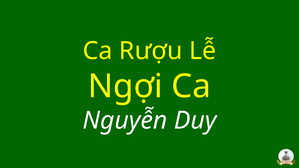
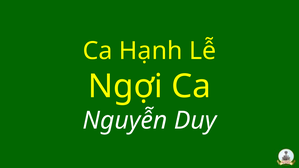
Rượu: Rượu -> Hạnh (151, 51)
